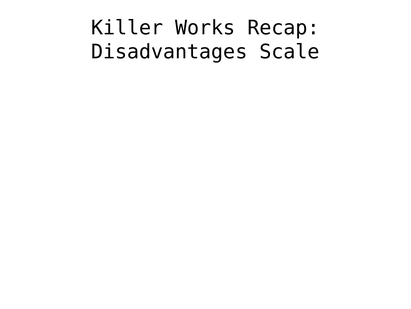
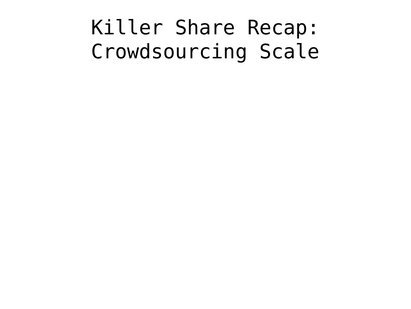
Killer Works: Works -> Share (205, 28)
Disadvantages: Disadvantages -> Crowdsourcing (169, 52)
